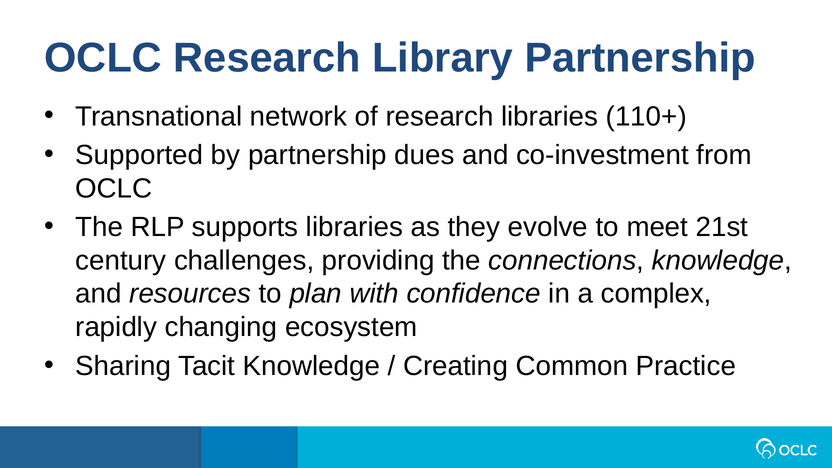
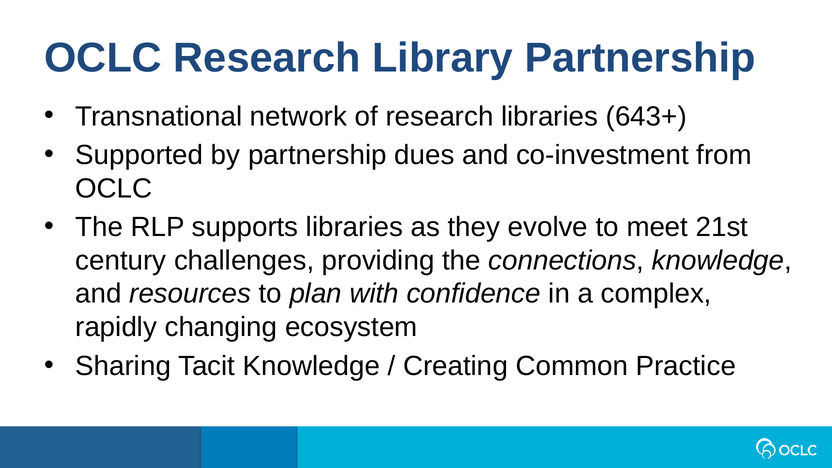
110+: 110+ -> 643+ (646, 116)
